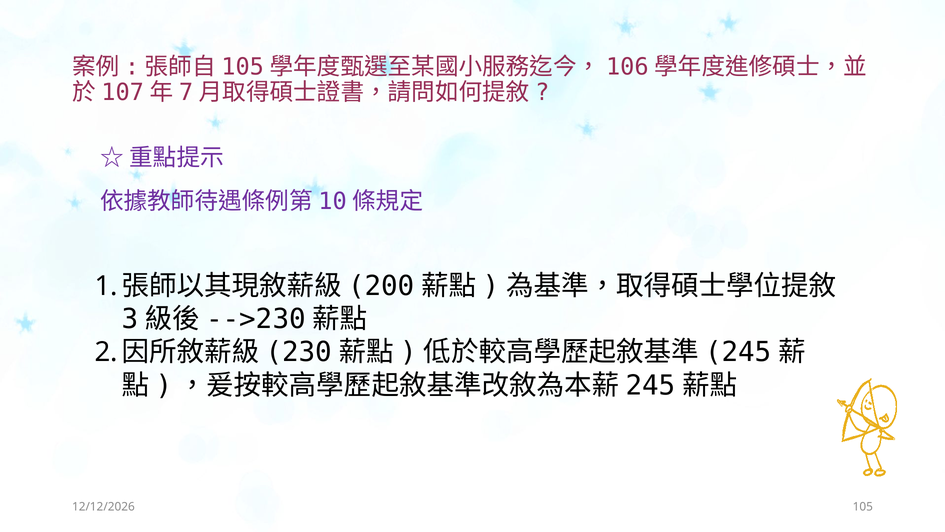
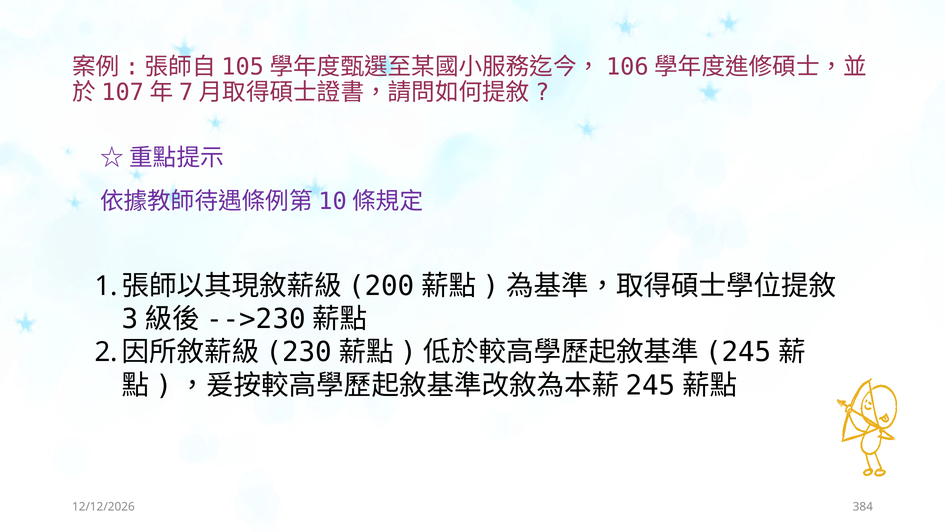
105: 105 -> 384 (863, 507)
